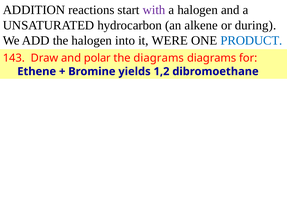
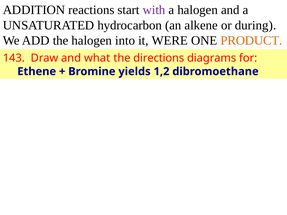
PRODUCT colour: blue -> orange (251, 41)
polar: polar -> what (97, 58)
the diagrams: diagrams -> directions (159, 58)
